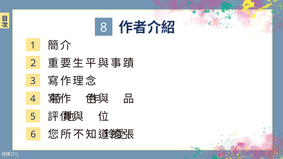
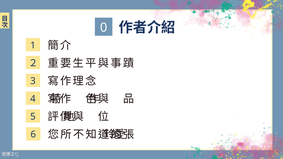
8: 8 -> 0 (104, 28)
